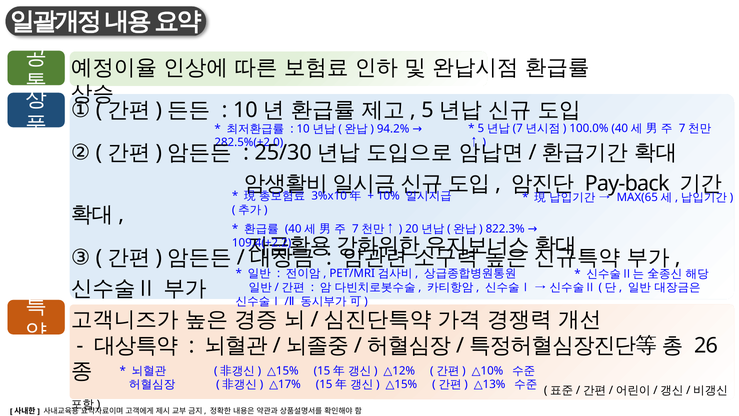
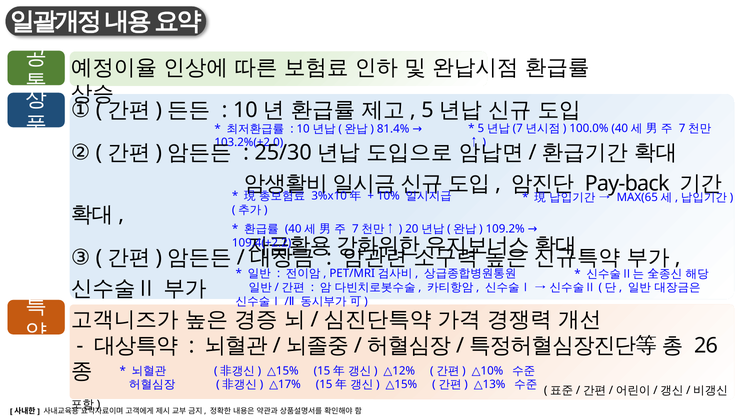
94.2%: 94.2% -> 81.4% (393, 129)
282.5%(+2.0: 282.5%(+2.0 -> 103.2%(+2.0 (249, 143)
822.3%: 822.3% -> 109.2% (505, 229)
